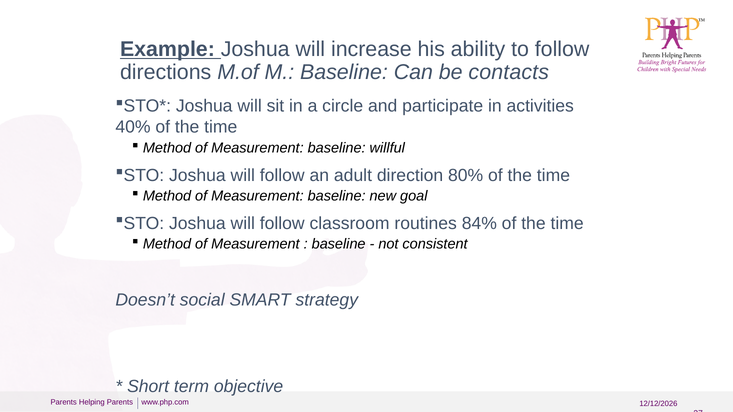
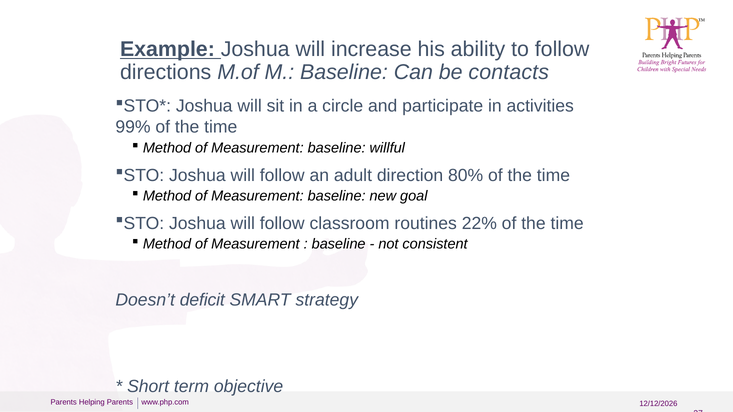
40%: 40% -> 99% (133, 127)
84%: 84% -> 22% (479, 224)
social: social -> deficit (202, 300)
